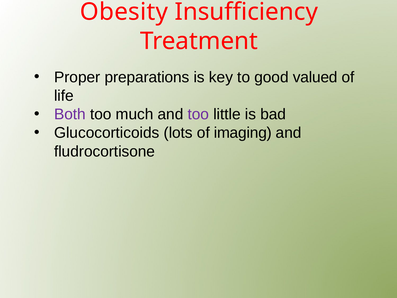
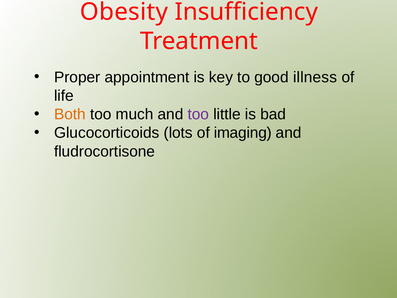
preparations: preparations -> appointment (147, 77)
valued: valued -> illness (315, 77)
Both colour: purple -> orange (70, 114)
